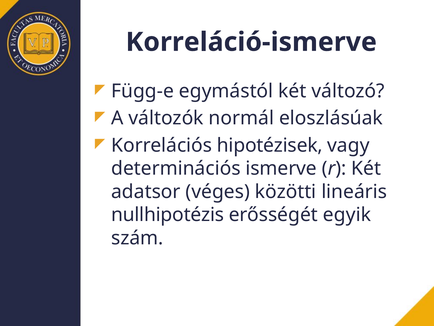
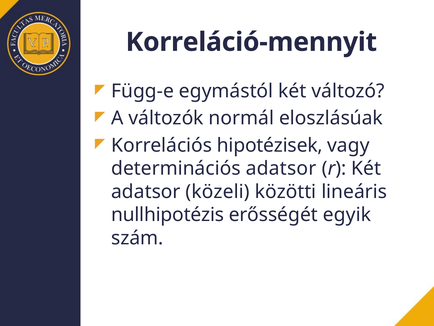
Korreláció-ismerve: Korreláció-ismerve -> Korreláció-mennyit (251, 42)
determinációs ismerve: ismerve -> adatsor (281, 168)
véges: véges -> közeli (218, 191)
